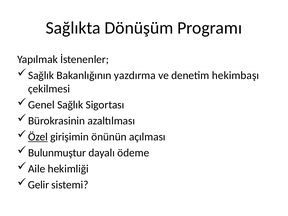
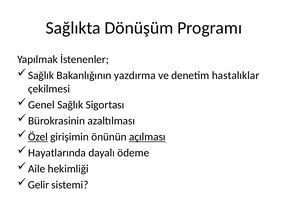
hekimbaşı: hekimbaşı -> hastalıklar (236, 75)
açılması underline: none -> present (147, 137)
Bulunmuştur: Bulunmuştur -> Hayatlarında (57, 153)
